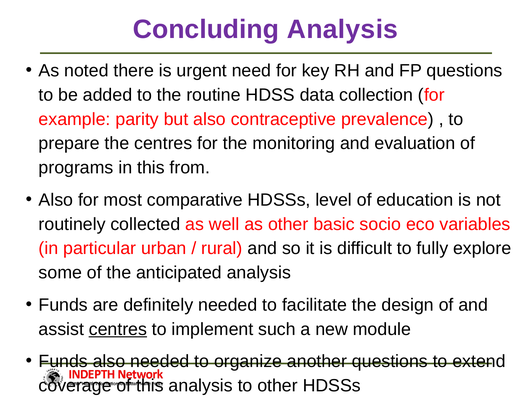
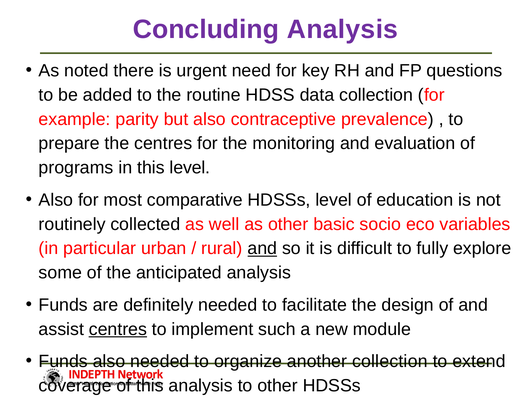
this from: from -> level (190, 168)
and underline: none -> present (262, 248)
another questions: questions -> collection (390, 361)
